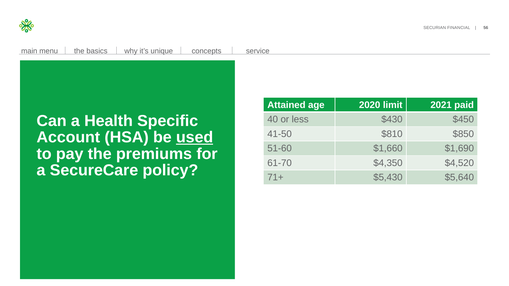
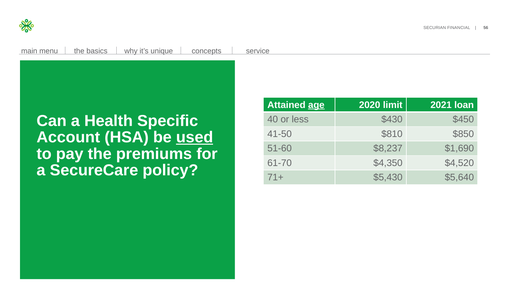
age underline: none -> present (316, 105)
paid: paid -> loan (464, 105)
$1,660: $1,660 -> $8,237 (388, 149)
